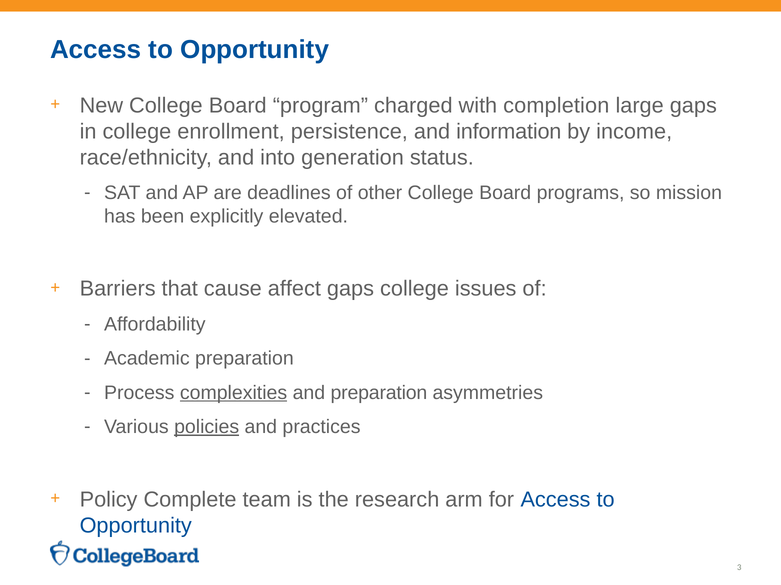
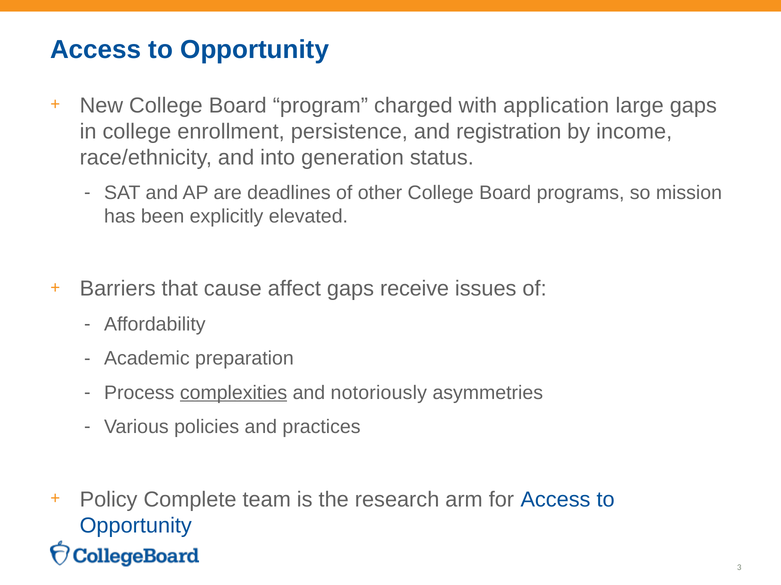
completion: completion -> application (556, 105)
information: information -> registration (509, 132)
gaps college: college -> receive (415, 289)
and preparation: preparation -> notoriously (379, 393)
policies underline: present -> none (207, 427)
